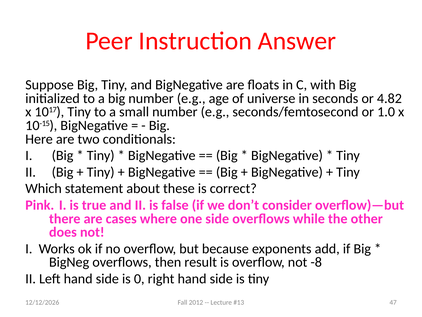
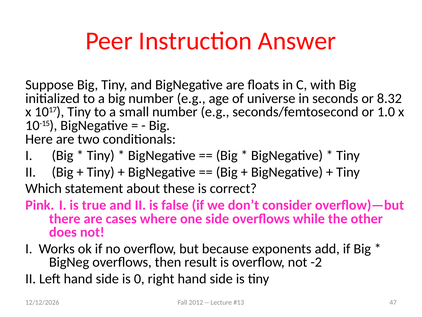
4.82: 4.82 -> 8.32 (389, 98)
-8: -8 -> -2 (316, 262)
